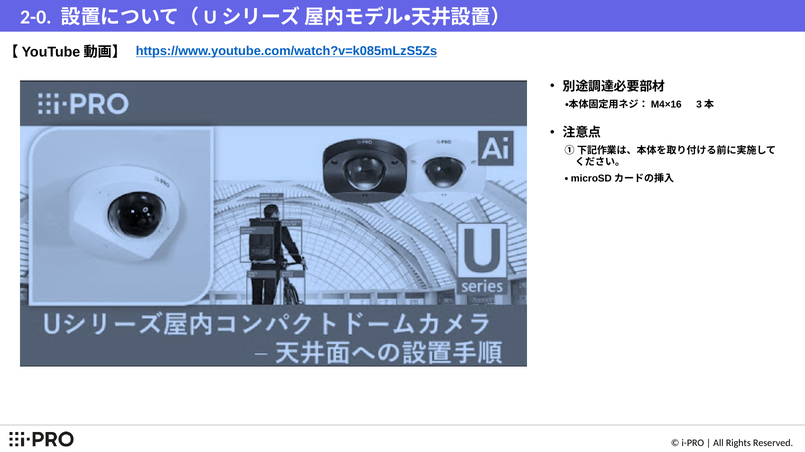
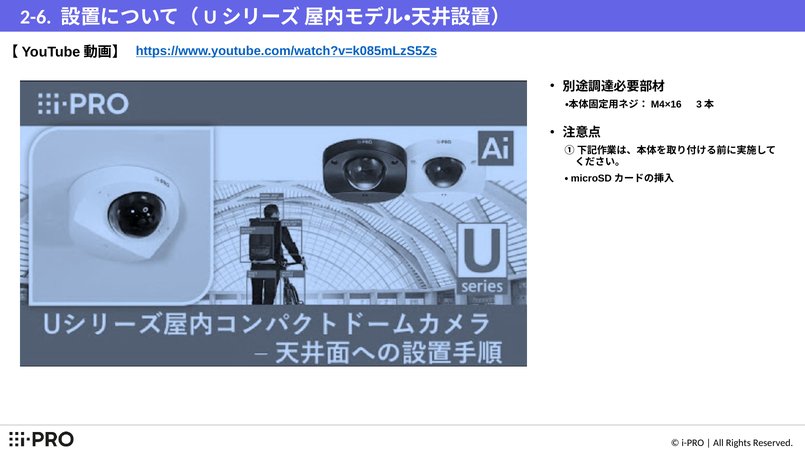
2-0: 2-0 -> 2-6 (36, 17)
